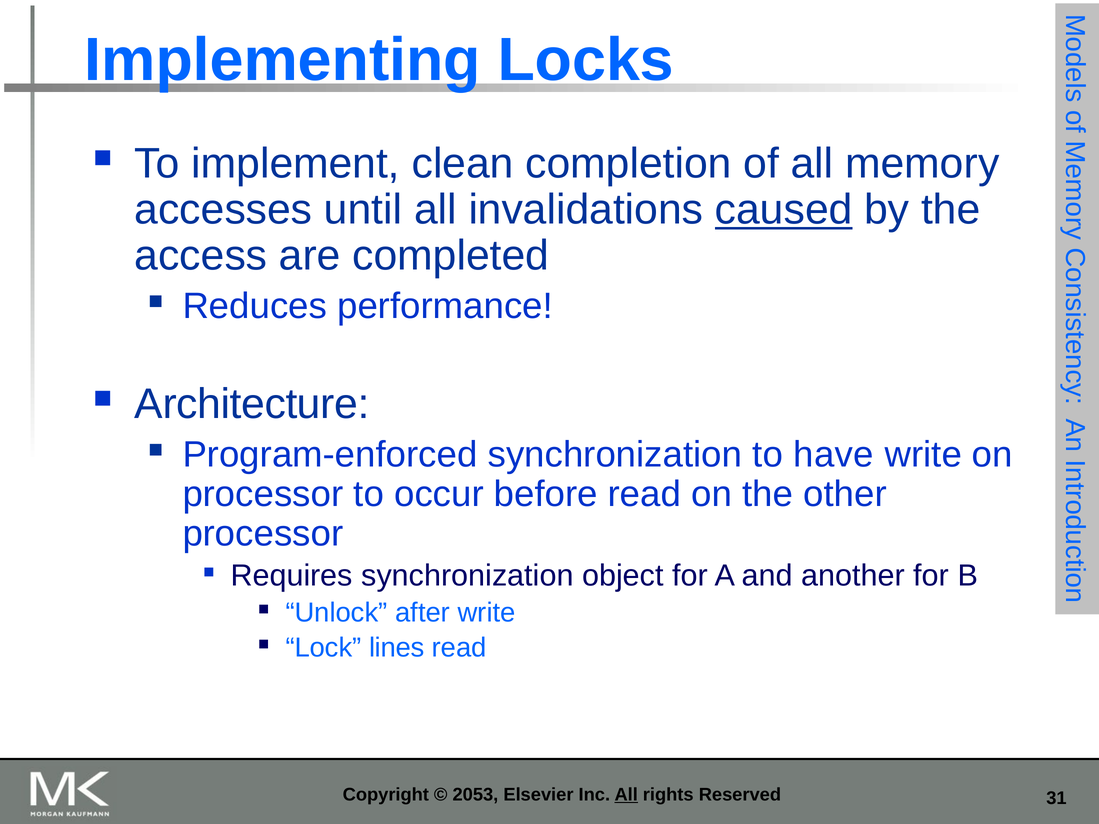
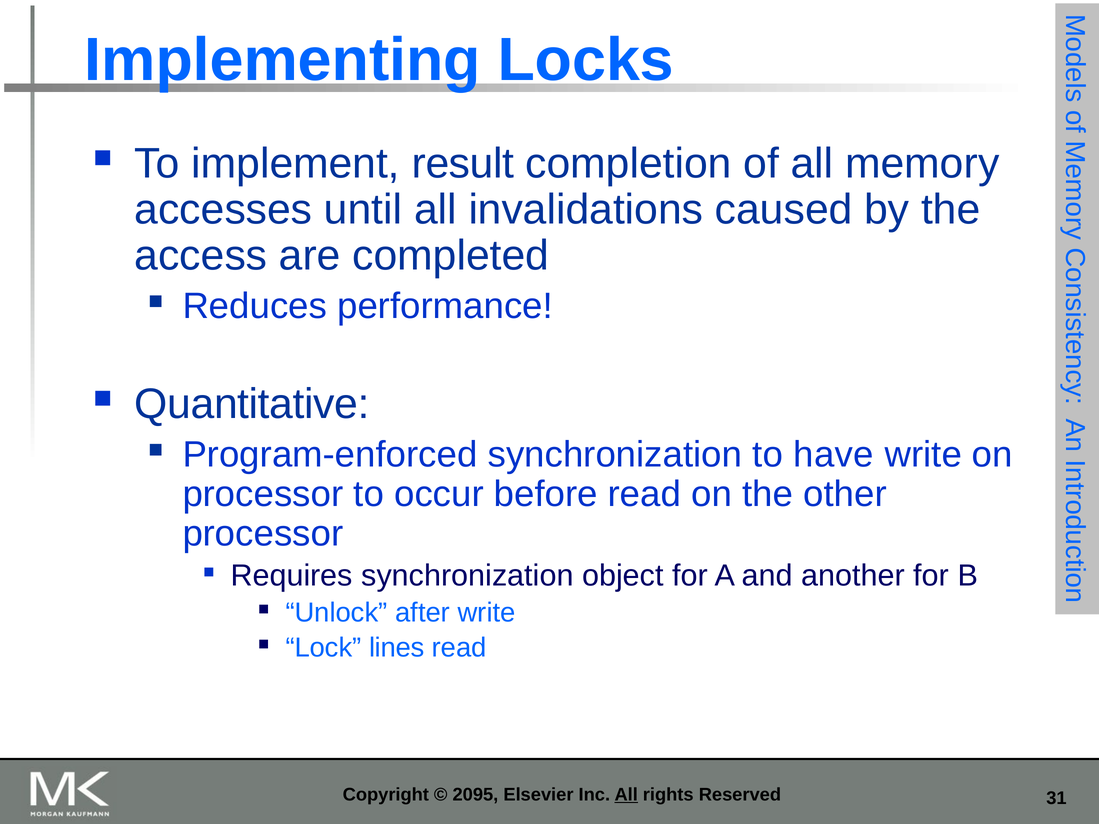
clean: clean -> result (463, 164)
caused underline: present -> none (784, 210)
Architecture: Architecture -> Quantitative (252, 404)
2053: 2053 -> 2095 (475, 795)
